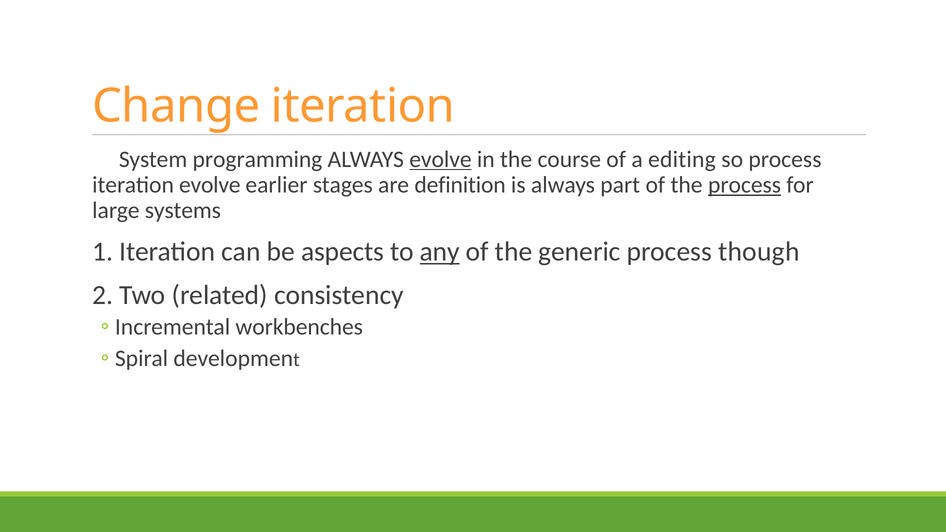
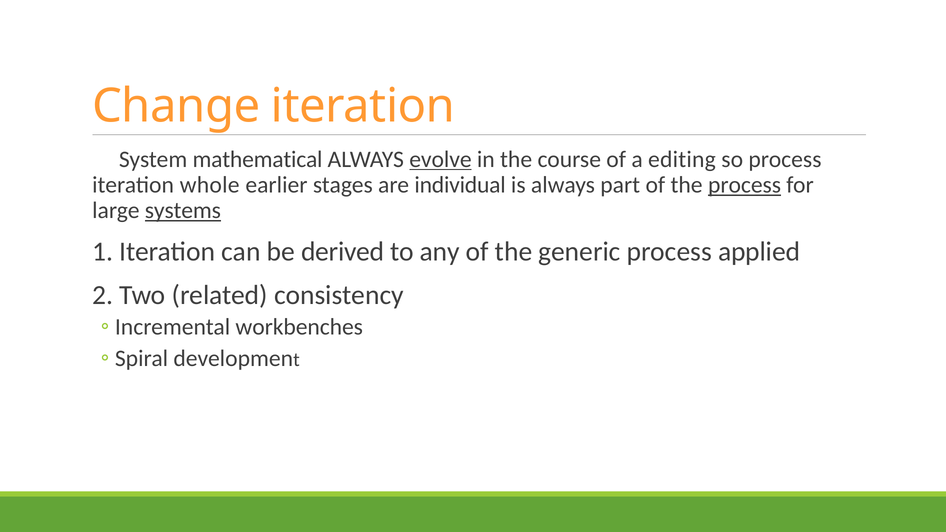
programming: programming -> mathematical (258, 159)
iteration evolve: evolve -> whole (210, 185)
definition: definition -> individual (460, 185)
systems underline: none -> present (183, 210)
aspects: aspects -> derived (343, 252)
any underline: present -> none (440, 252)
though: though -> applied (759, 252)
